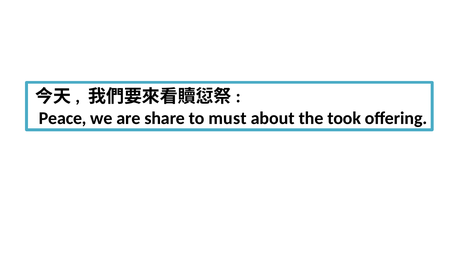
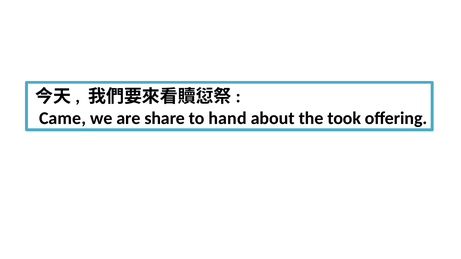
Peace: Peace -> Came (63, 118)
must: must -> hand (228, 118)
